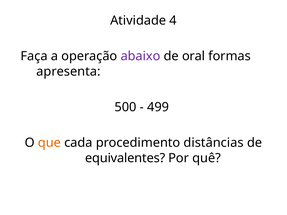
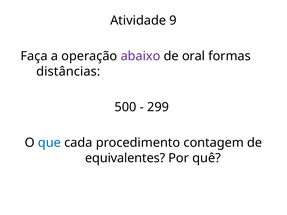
4: 4 -> 9 (173, 20)
apresenta: apresenta -> distâncias (68, 71)
499: 499 -> 299 (158, 107)
que colour: orange -> blue (49, 143)
distâncias: distâncias -> contagem (214, 143)
